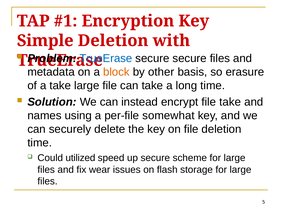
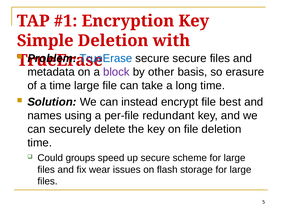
block colour: orange -> purple (116, 72)
a take: take -> time (60, 86)
file take: take -> best (230, 102)
somewhat: somewhat -> redundant (168, 116)
utilized: utilized -> groups (80, 158)
